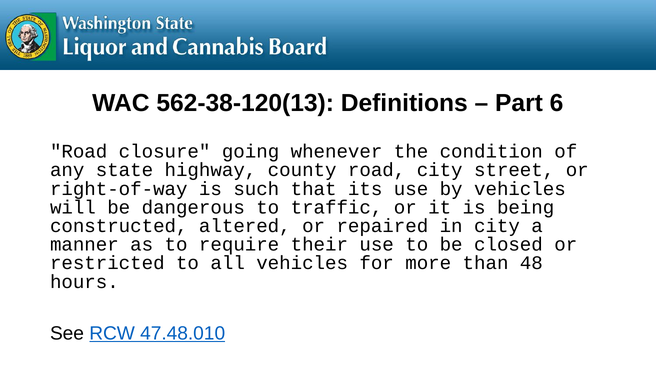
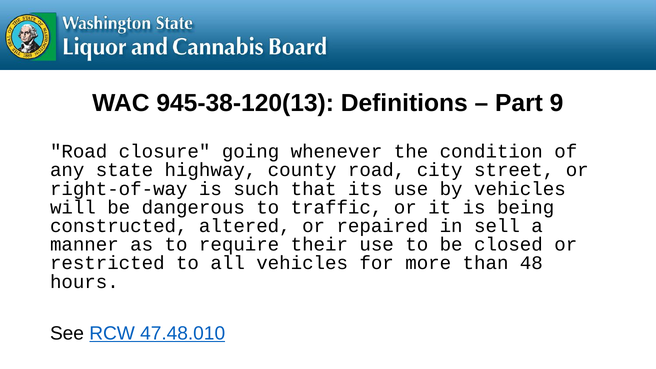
562-38-120(13: 562-38-120(13 -> 945-38-120(13 (245, 103)
6: 6 -> 9 (557, 103)
in city: city -> sell (497, 226)
